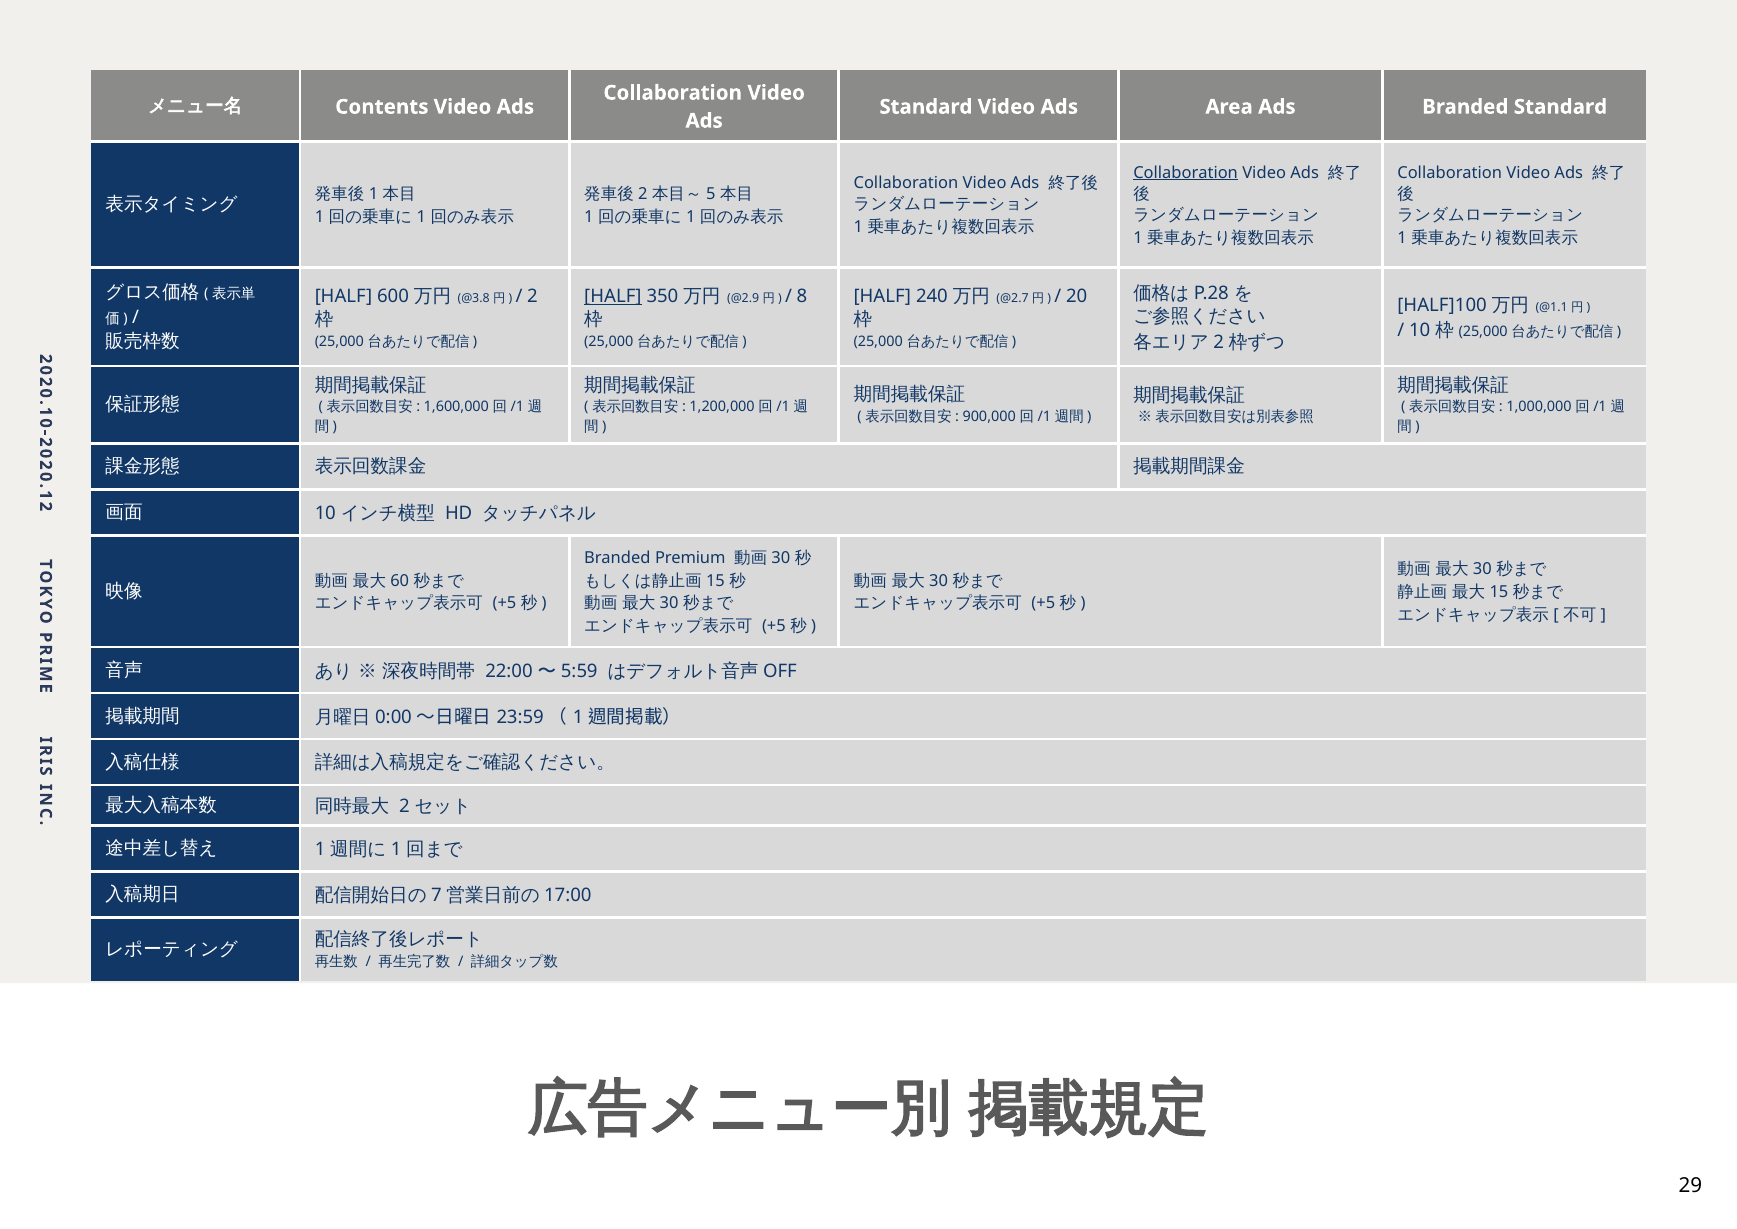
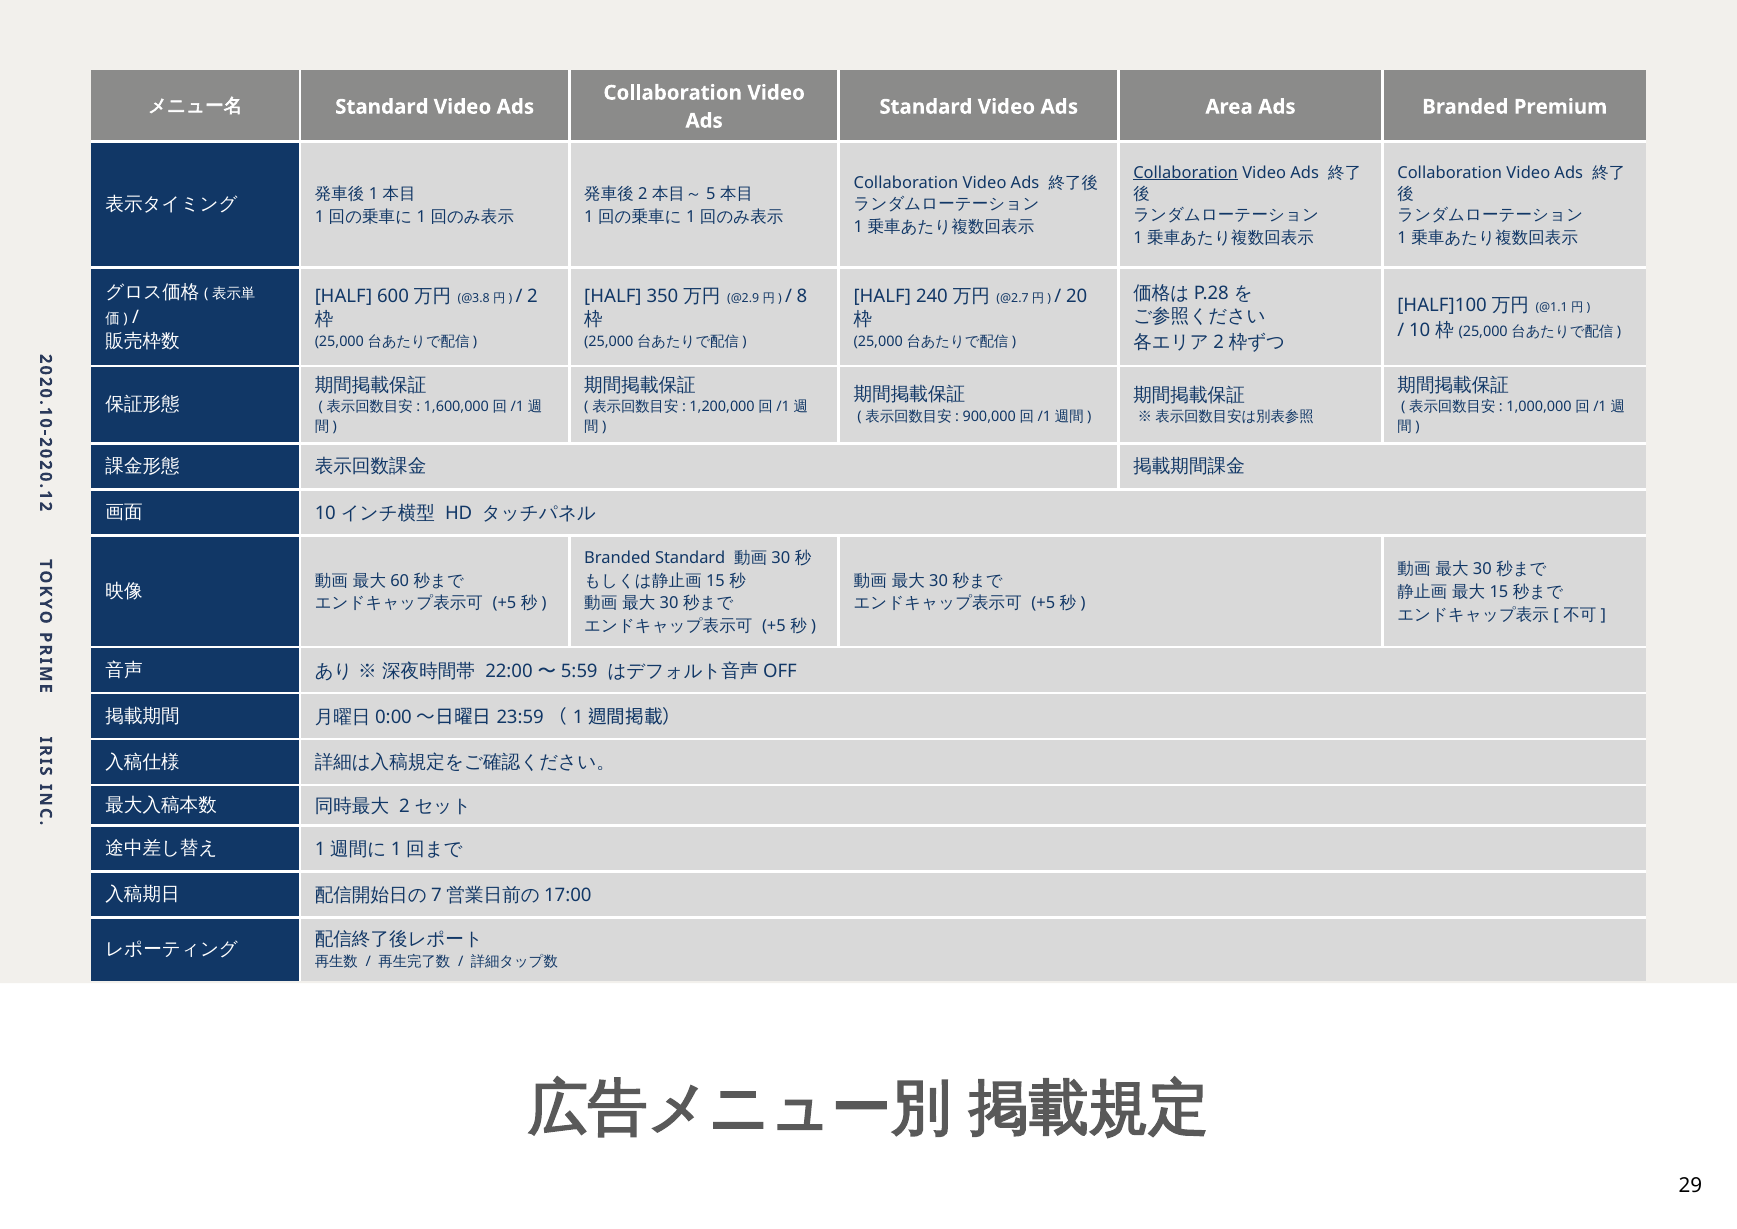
Contents: Contents -> Standard (382, 107)
Branded Standard: Standard -> Premium (1561, 107)
HALF underline: present -> none (613, 296)
Branded Premium: Premium -> Standard (690, 557)
